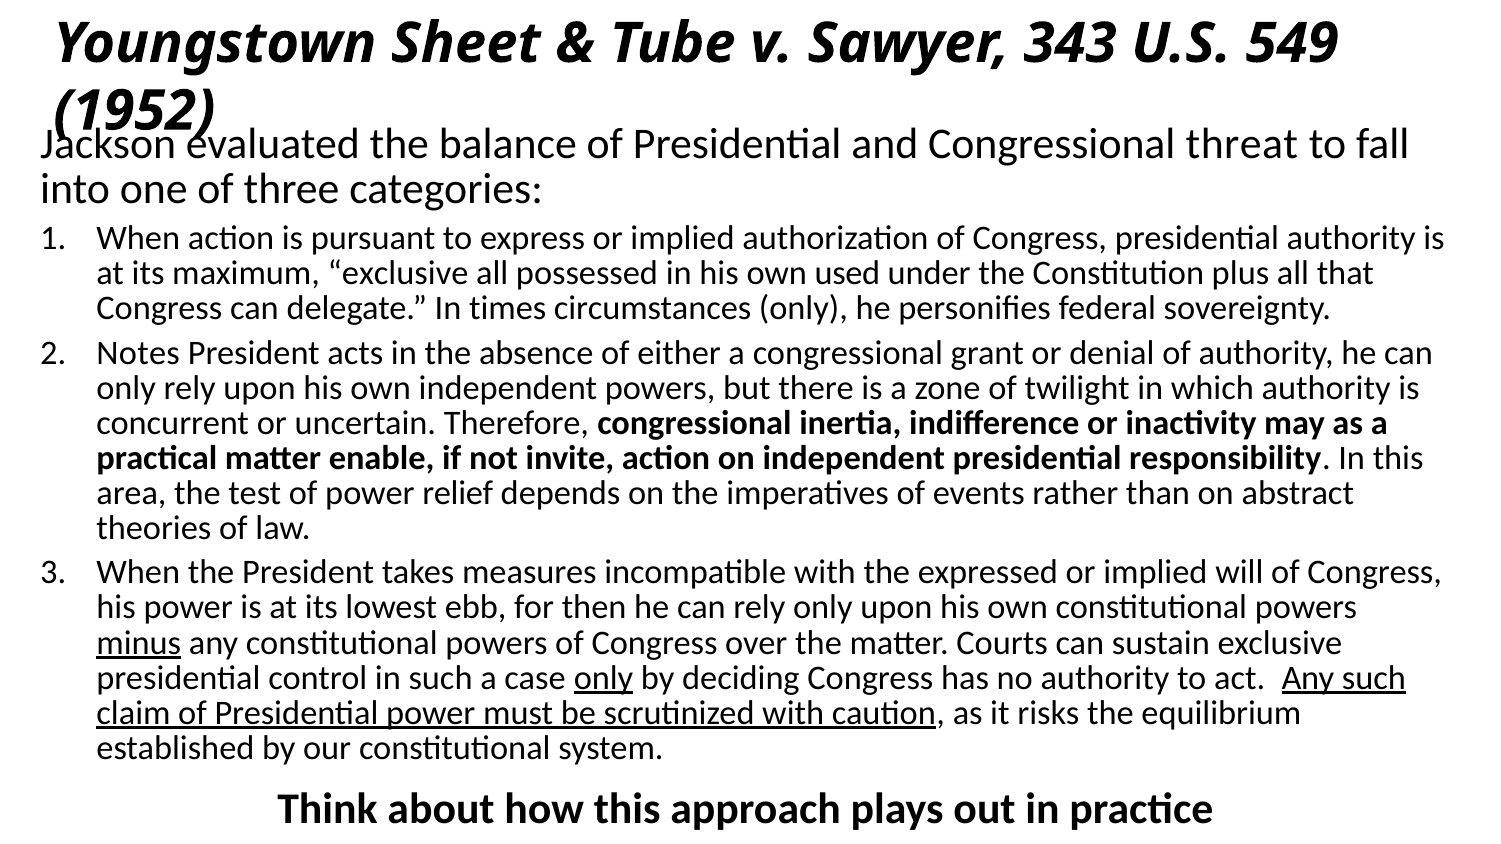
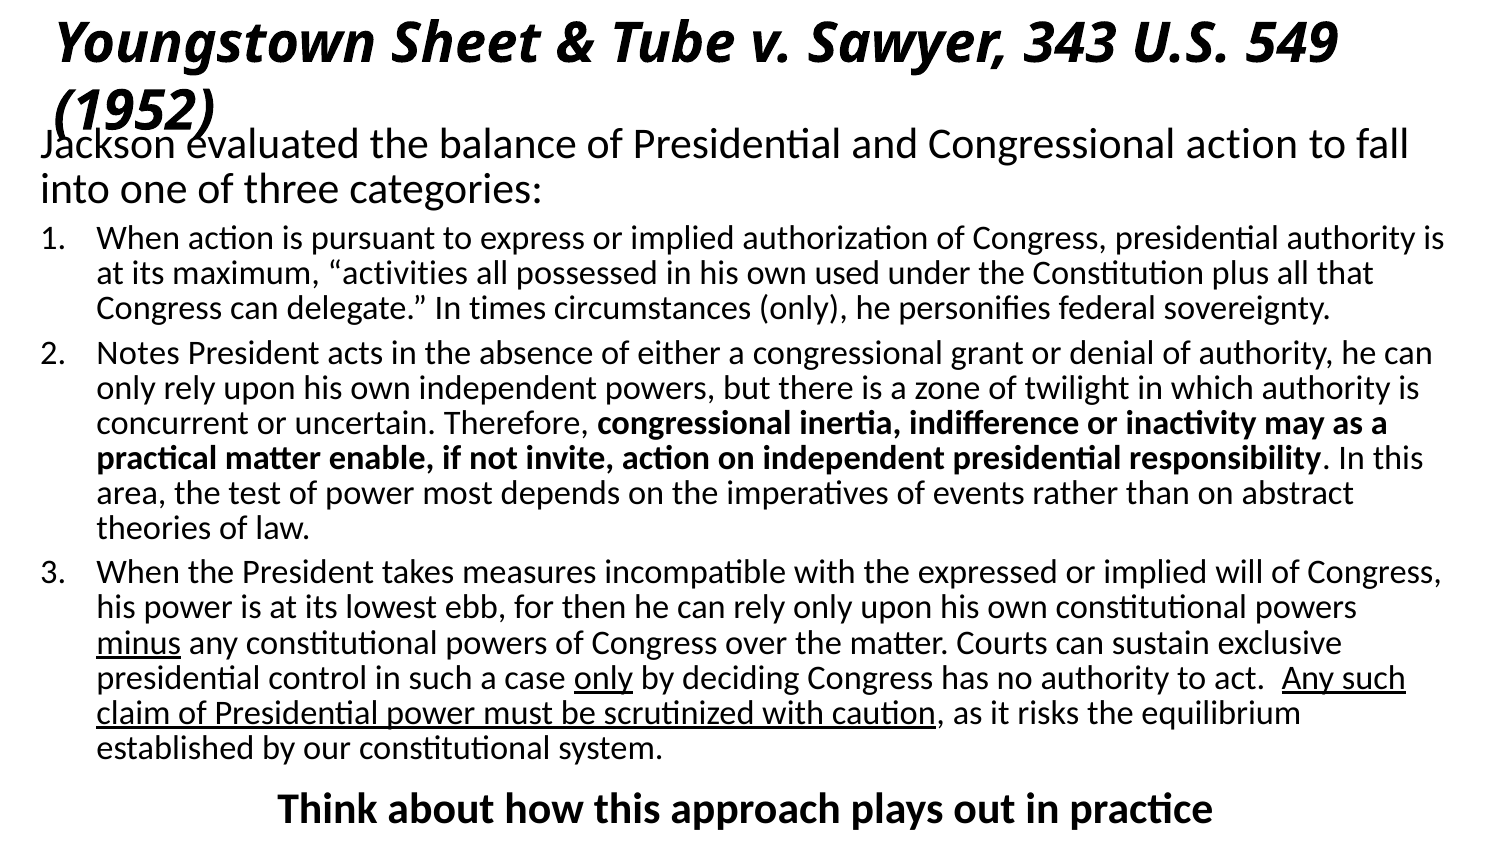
Congressional threat: threat -> action (1242, 144)
maximum exclusive: exclusive -> activities (398, 274)
relief: relief -> most (458, 493)
